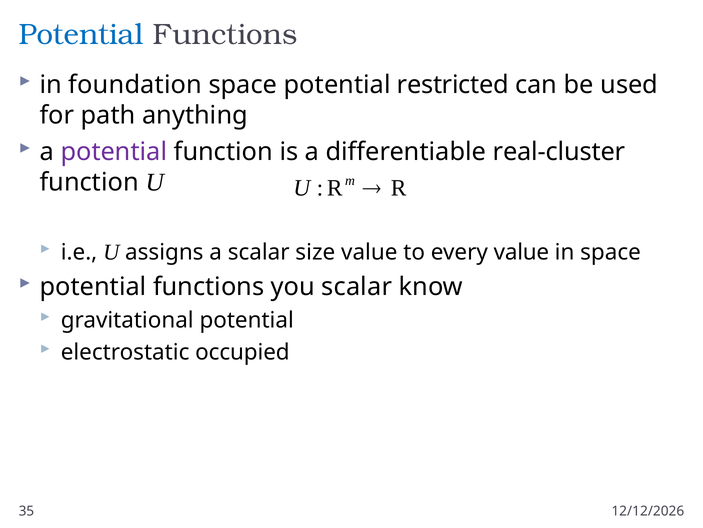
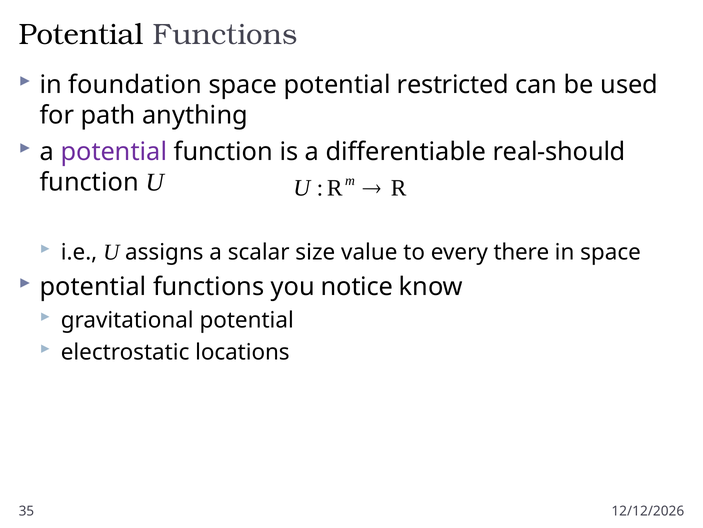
Potential colour: blue -> black (81, 35)
real-cluster: real-cluster -> real-should (559, 152)
every value: value -> there (521, 252)
you scalar: scalar -> notice (357, 287)
occupied: occupied -> locations (242, 352)
